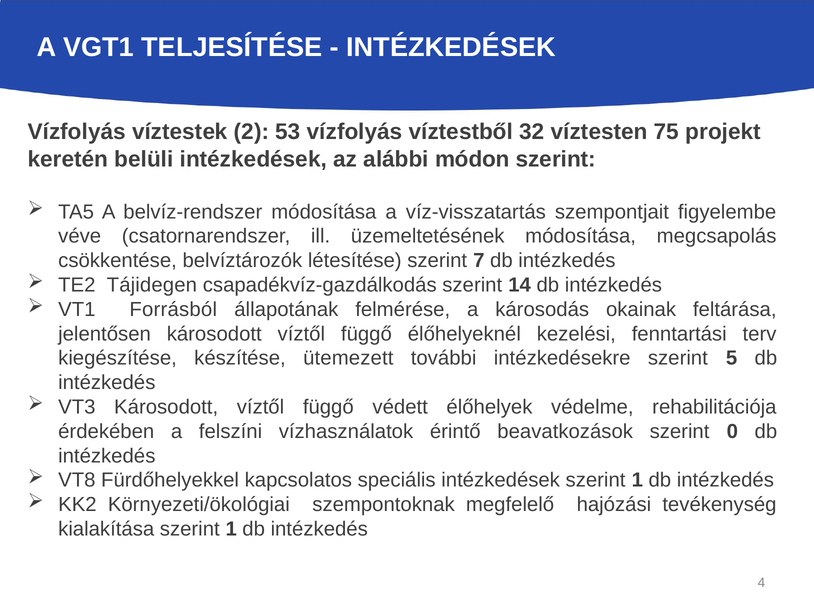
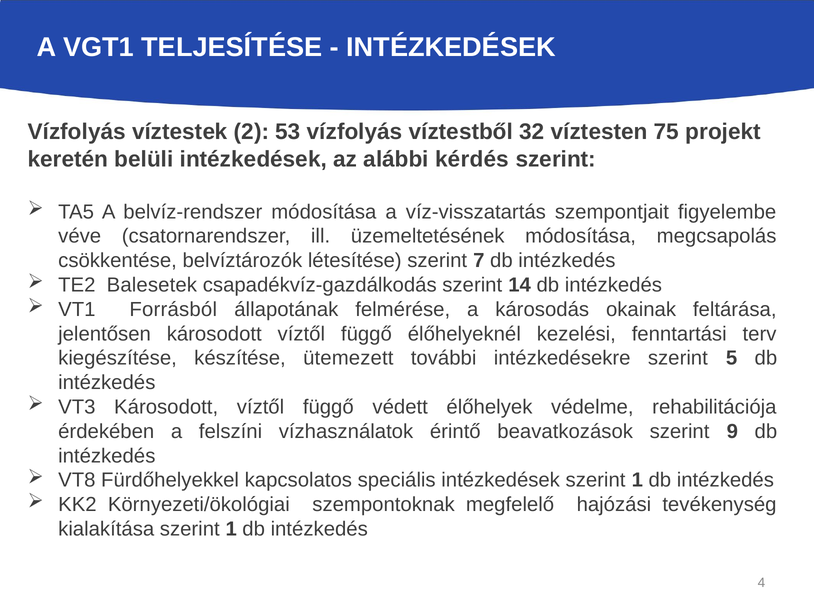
módon: módon -> kérdés (472, 159)
Tájidegen: Tájidegen -> Balesetek (152, 285)
0: 0 -> 9 (732, 432)
